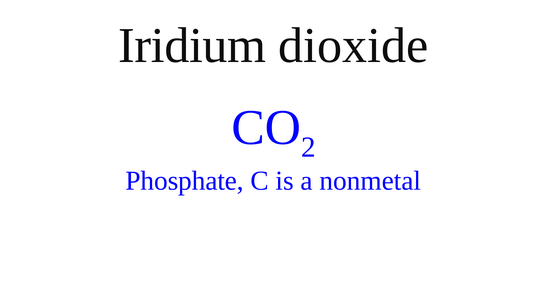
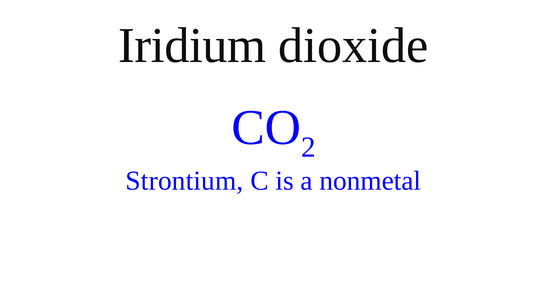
Phosphate: Phosphate -> Strontium (184, 181)
